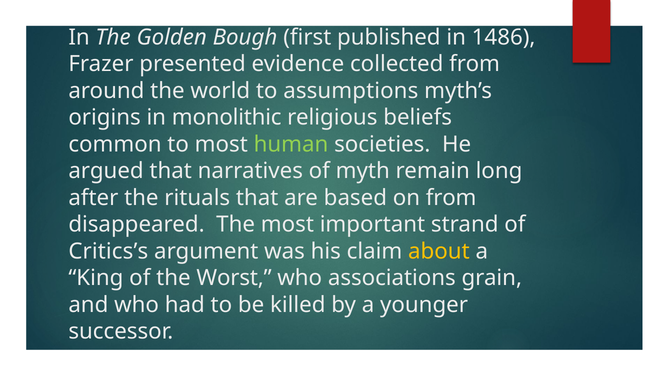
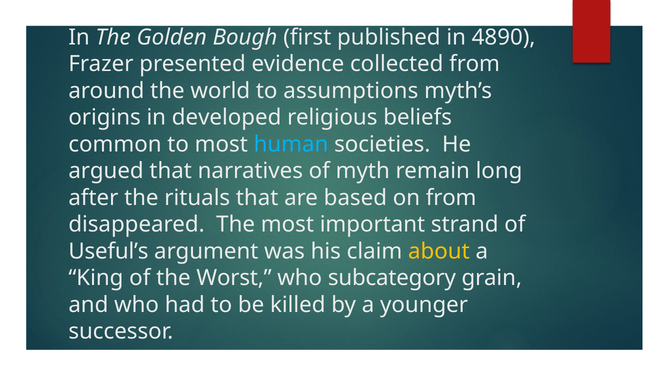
1486: 1486 -> 4890 (504, 37)
monolithic: monolithic -> developed (227, 118)
human colour: light green -> light blue (291, 144)
Critics’s: Critics’s -> Useful’s (108, 251)
associations: associations -> subcategory (392, 278)
